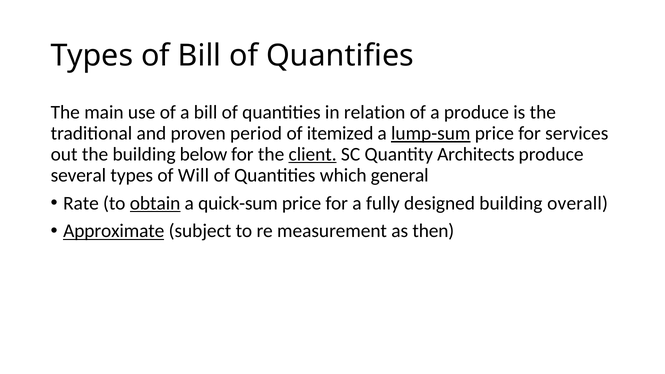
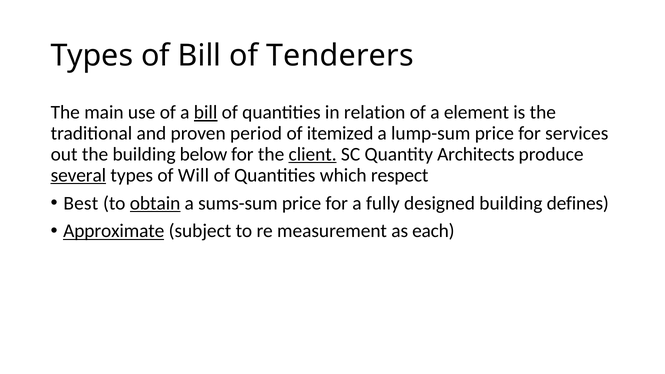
Quantifies: Quantifies -> Tenderers (340, 56)
bill underline: none -> present (206, 112)
a produce: produce -> element (476, 112)
lump-sum underline: present -> none (431, 133)
several underline: none -> present (78, 175)
general: general -> respect (400, 175)
Rate: Rate -> Best (81, 203)
quick-sum: quick-sum -> sums-sum (238, 203)
overall: overall -> defines (578, 203)
then: then -> each (433, 231)
